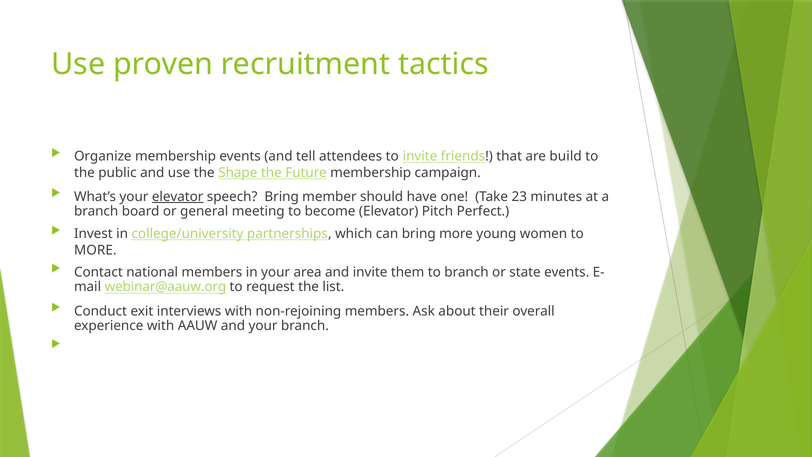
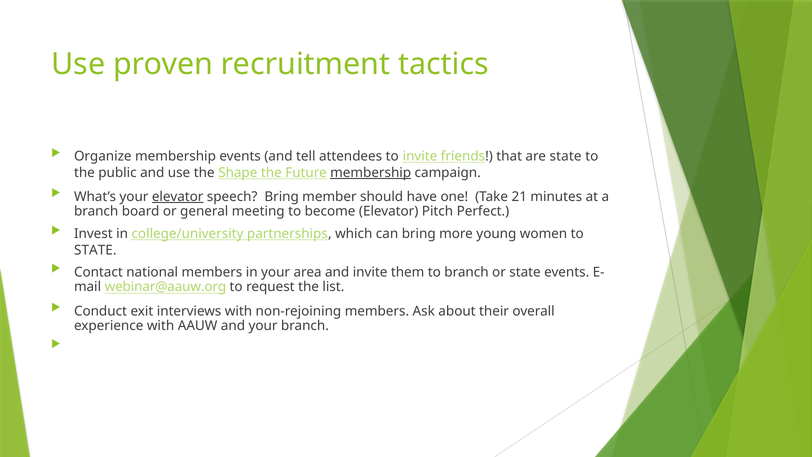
are build: build -> state (566, 156)
membership underline: none -> present (371, 173)
23: 23 -> 21 (519, 197)
MORE: MORE -> STATE (95, 250)
